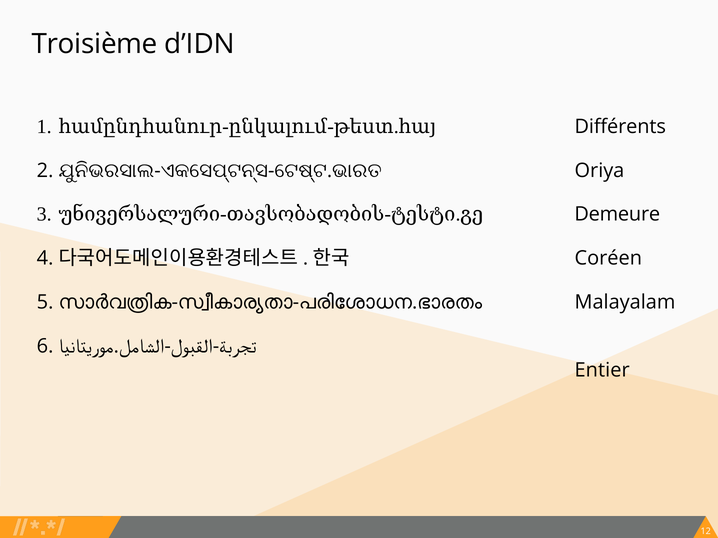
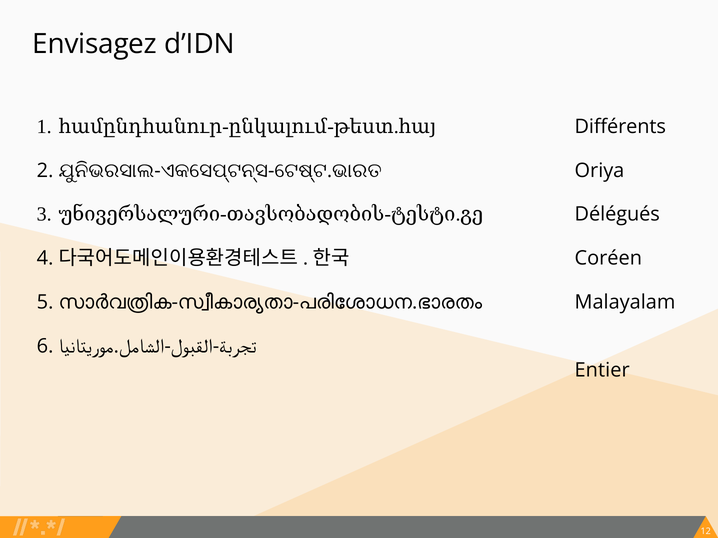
Troisième: Troisième -> Envisagez (95, 44)
Demeure: Demeure -> Délégués (617, 215)
